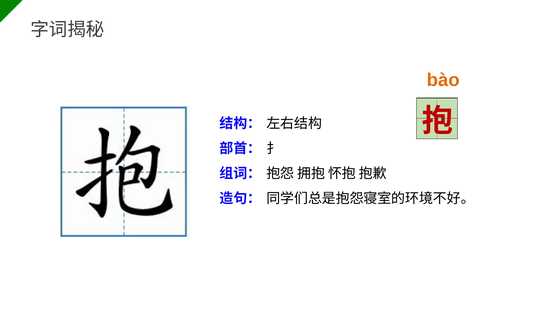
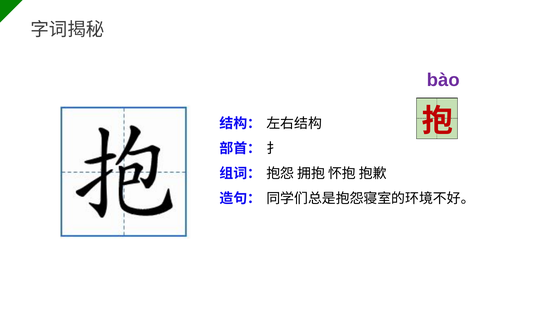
bào colour: orange -> purple (443, 80)
